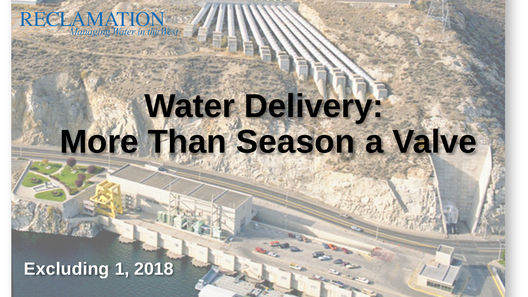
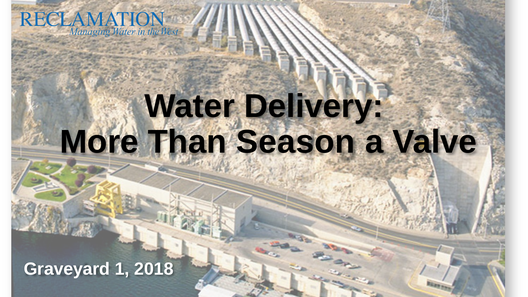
Excluding: Excluding -> Graveyard (67, 269)
